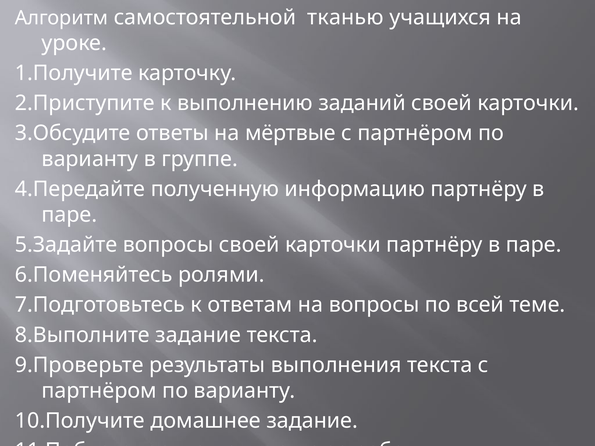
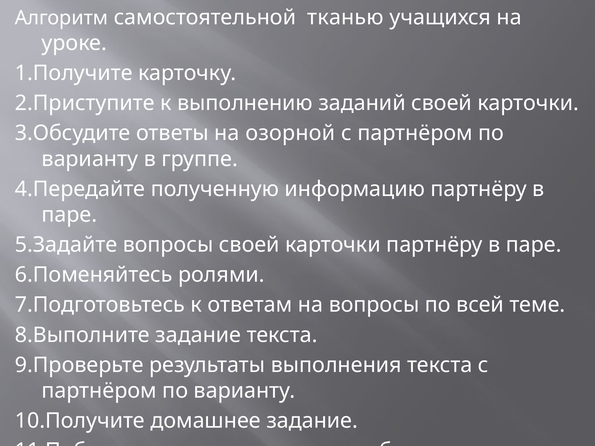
мёртвые: мёртвые -> озорной (290, 133)
